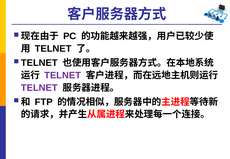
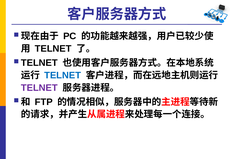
TELNET colour: purple -> blue (63, 75)
